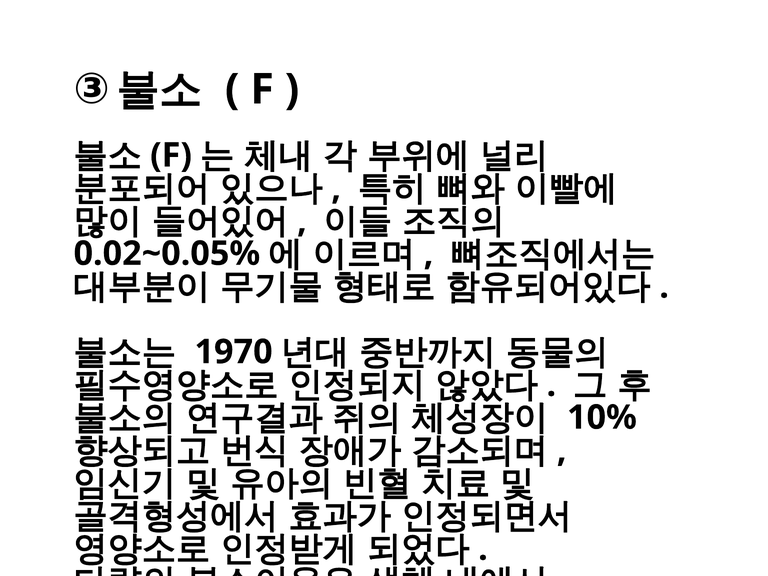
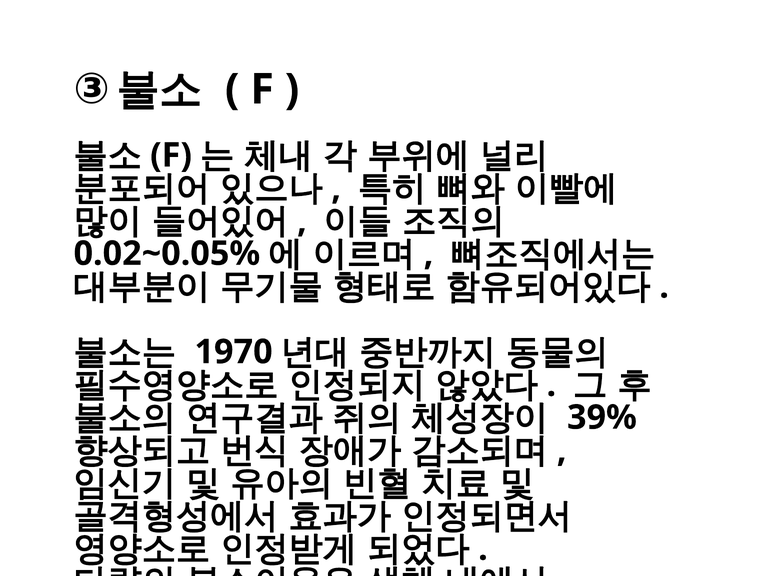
10%: 10% -> 39% (602, 417)
